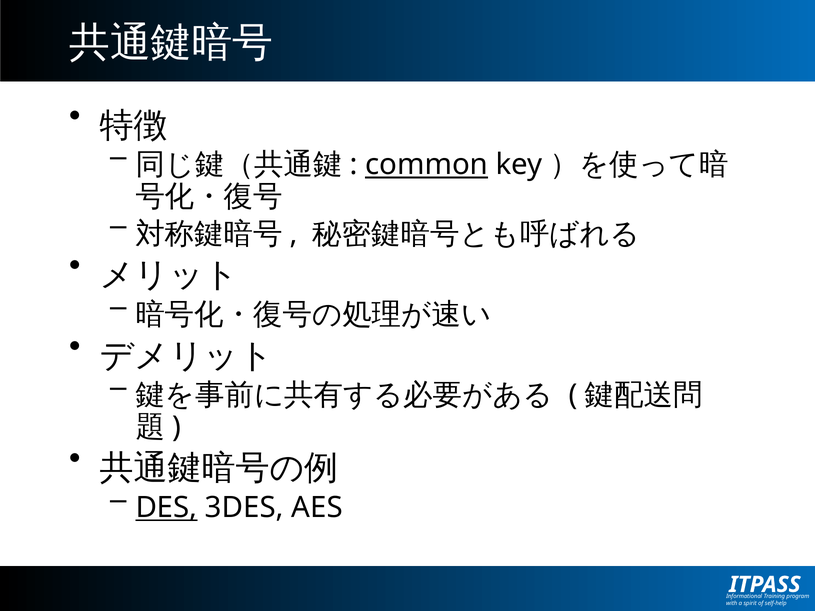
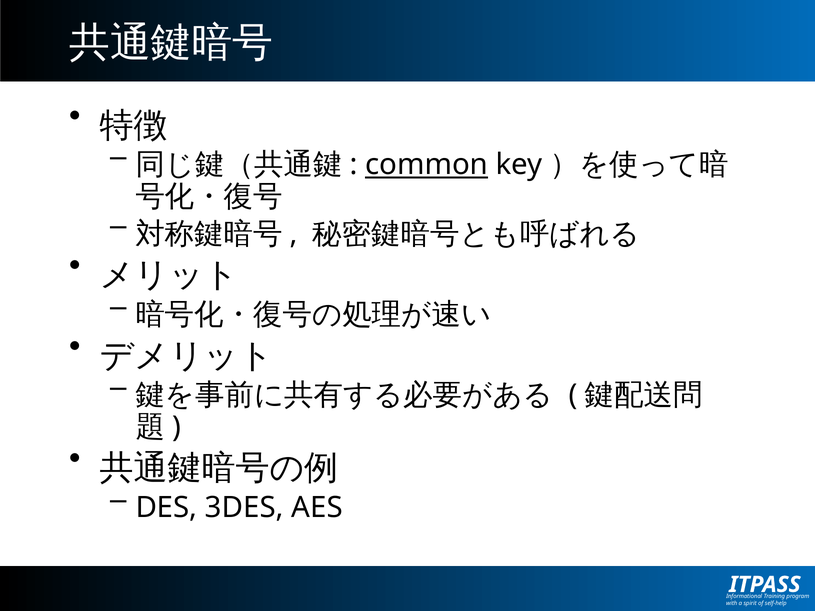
DES underline: present -> none (166, 508)
